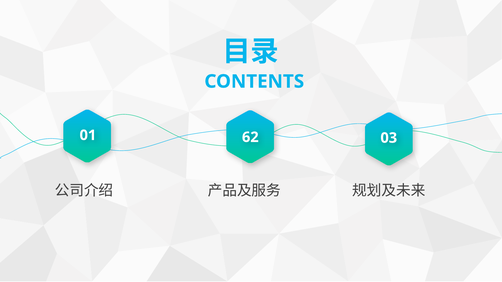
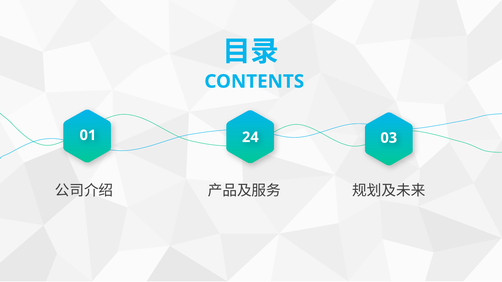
62: 62 -> 24 (250, 137)
